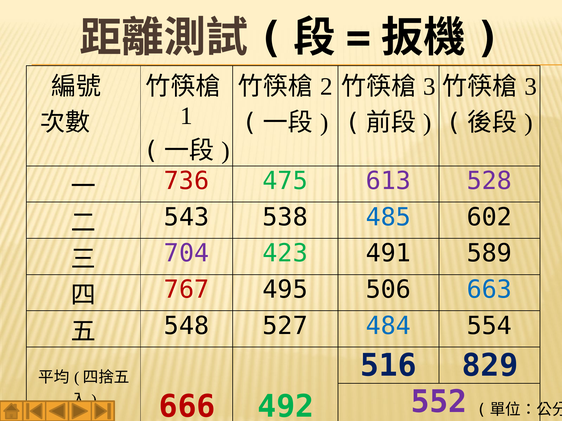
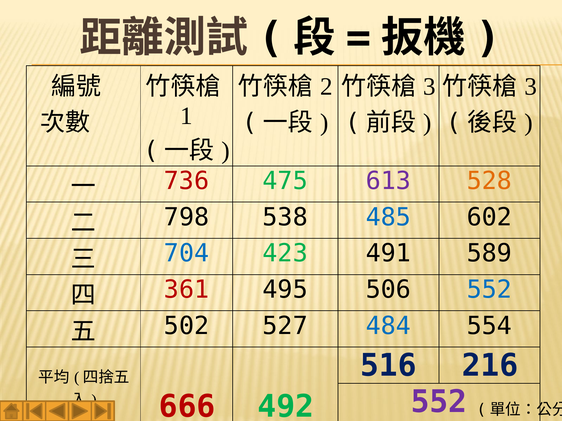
528 colour: purple -> orange (489, 181)
543: 543 -> 798 (187, 217)
704 colour: purple -> blue (187, 254)
767: 767 -> 361 (187, 290)
506 663: 663 -> 552 (489, 290)
548: 548 -> 502 (187, 326)
829: 829 -> 216 (490, 366)
